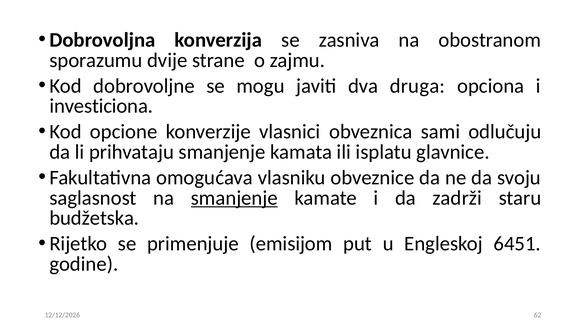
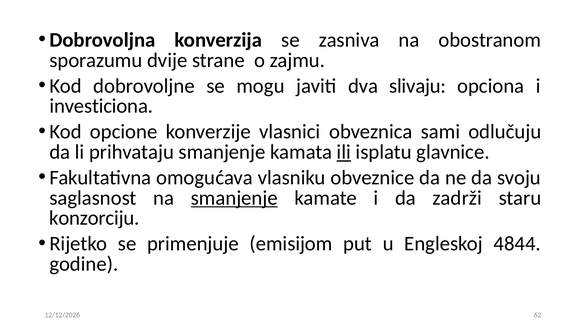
druga: druga -> slivaju (418, 86)
ili underline: none -> present (344, 152)
budžetska: budžetska -> konzorciju (94, 218)
6451: 6451 -> 4844 (517, 243)
